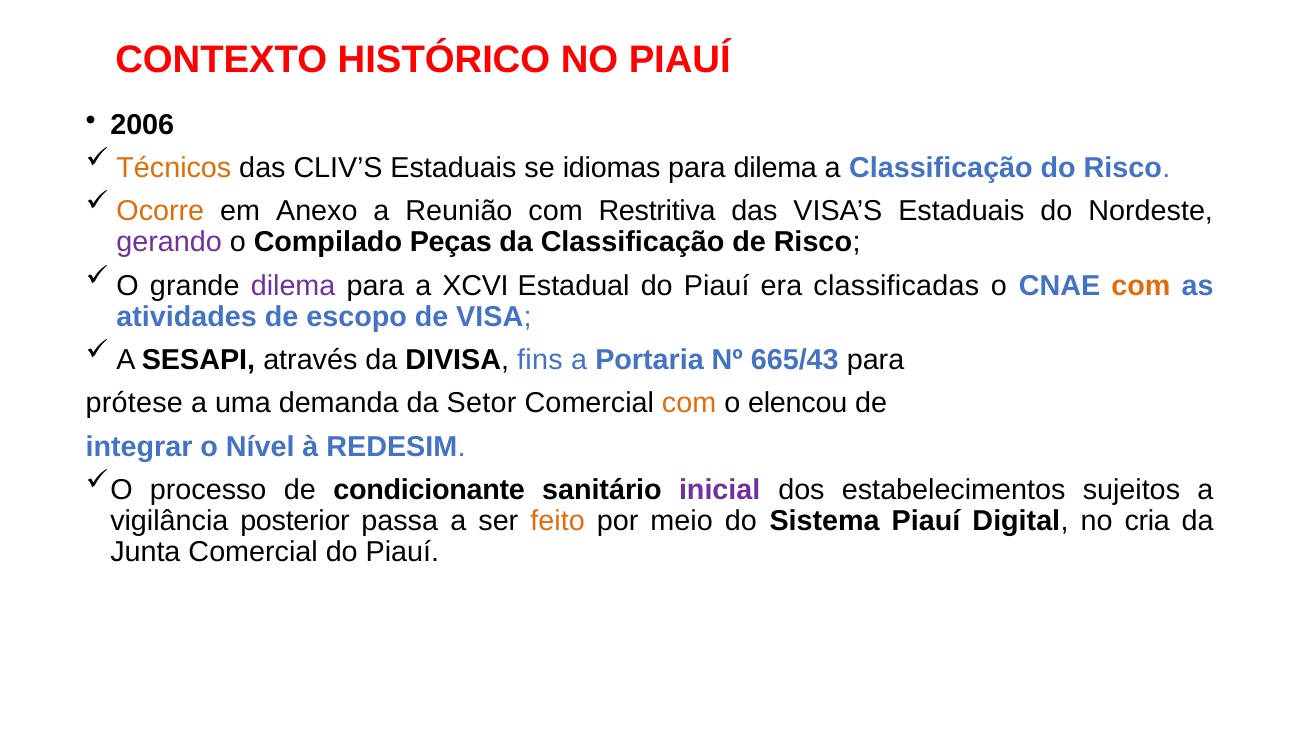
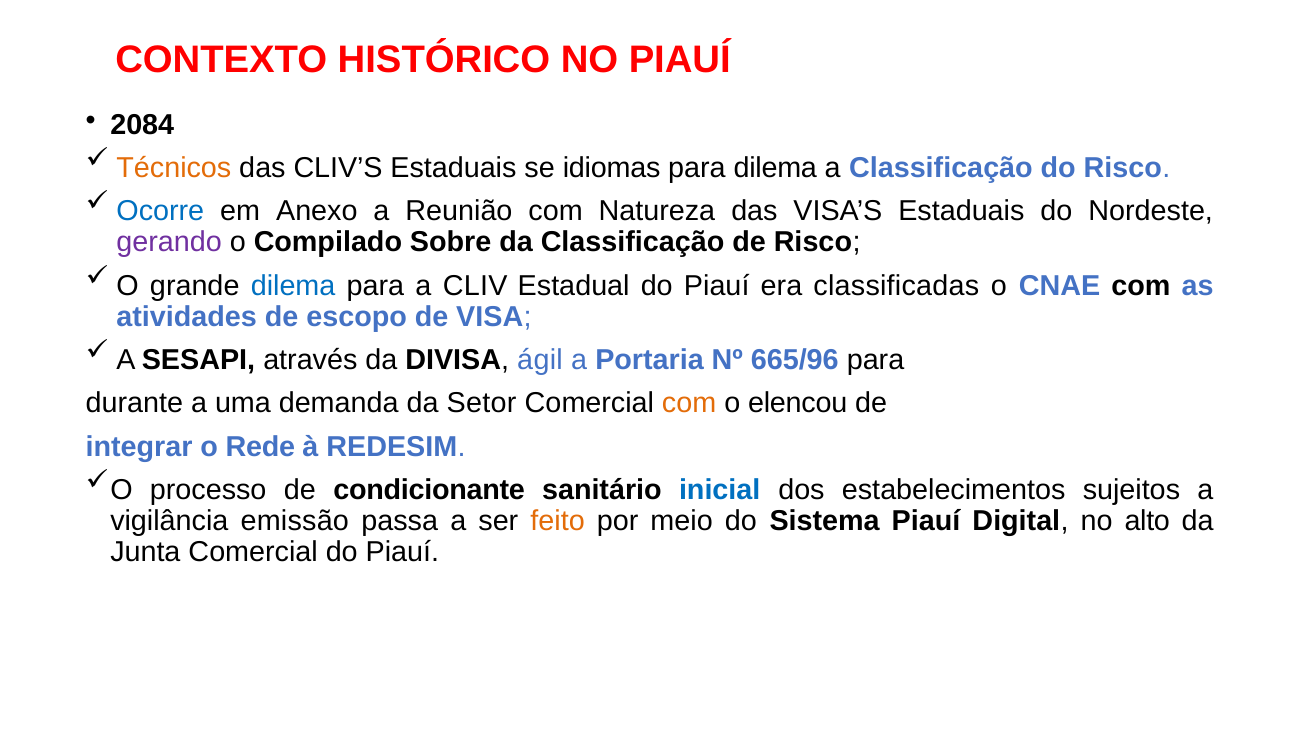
2006: 2006 -> 2084 (142, 125)
Ocorre colour: orange -> blue (160, 211)
Restritiva: Restritiva -> Natureza (657, 211)
Peças: Peças -> Sobre (451, 242)
dilema colour: purple -> blue (293, 286)
XCVI: XCVI -> CLIV (475, 286)
com colour: orange -> black (1141, 286)
fins: fins -> ágil (540, 360)
665/43: 665/43 -> 665/96 (795, 360)
prótese: prótese -> durante (134, 403)
Nível: Nível -> Rede (260, 447)
inicial colour: purple -> blue (720, 490)
posterior: posterior -> emissão (295, 521)
cria: cria -> alto (1147, 521)
